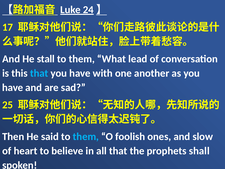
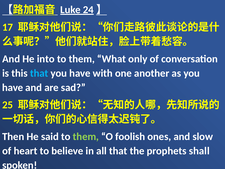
stall: stall -> into (46, 59)
lead: lead -> only (138, 59)
them colour: light blue -> light green (86, 136)
